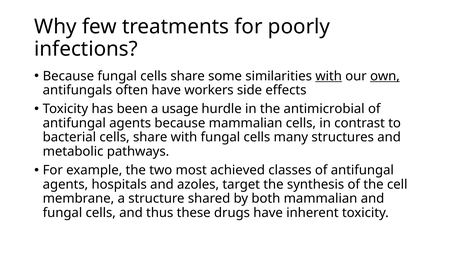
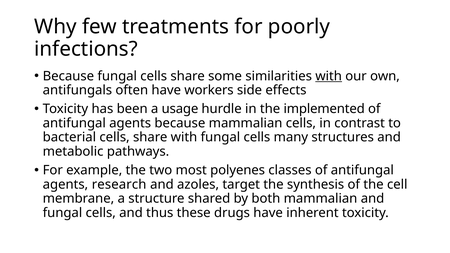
own underline: present -> none (385, 76)
antimicrobial: antimicrobial -> implemented (324, 109)
achieved: achieved -> polyenes (238, 170)
hospitals: hospitals -> research (119, 184)
